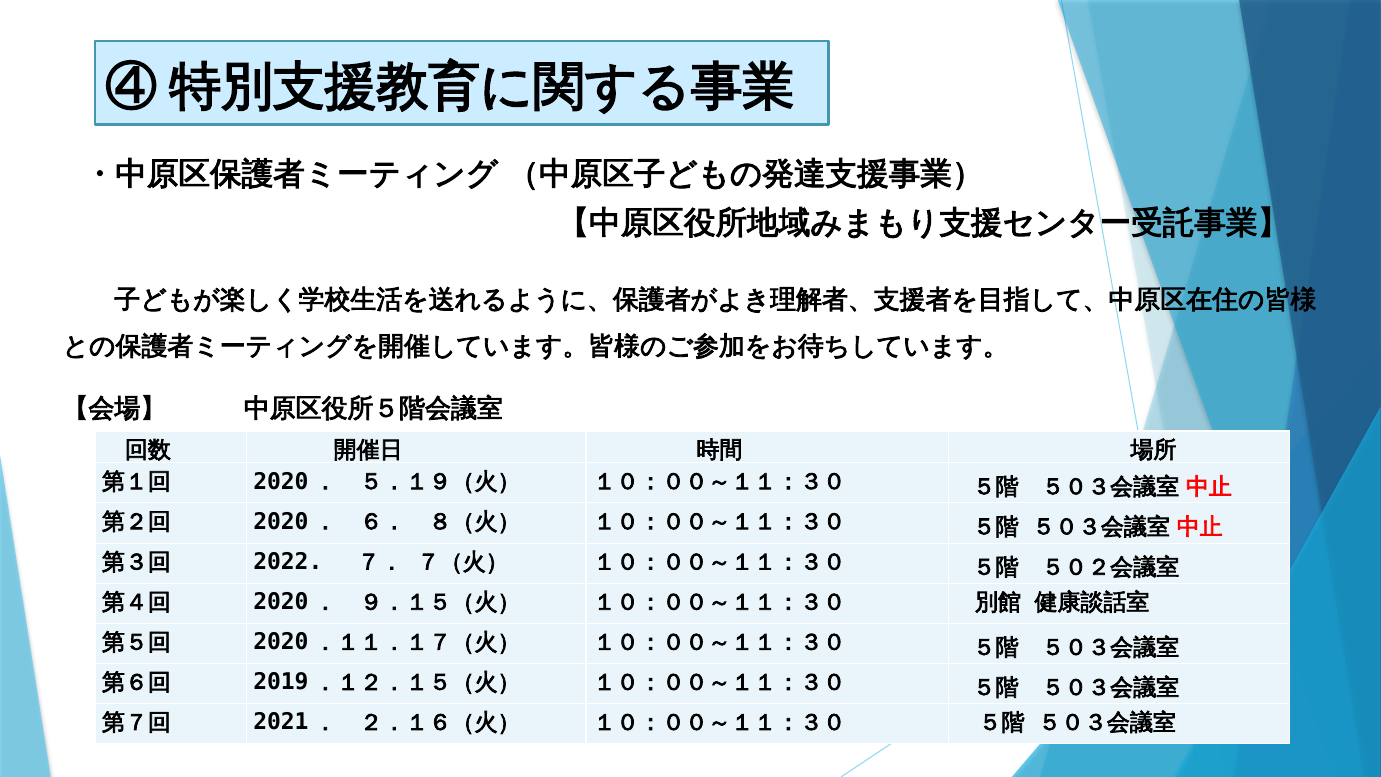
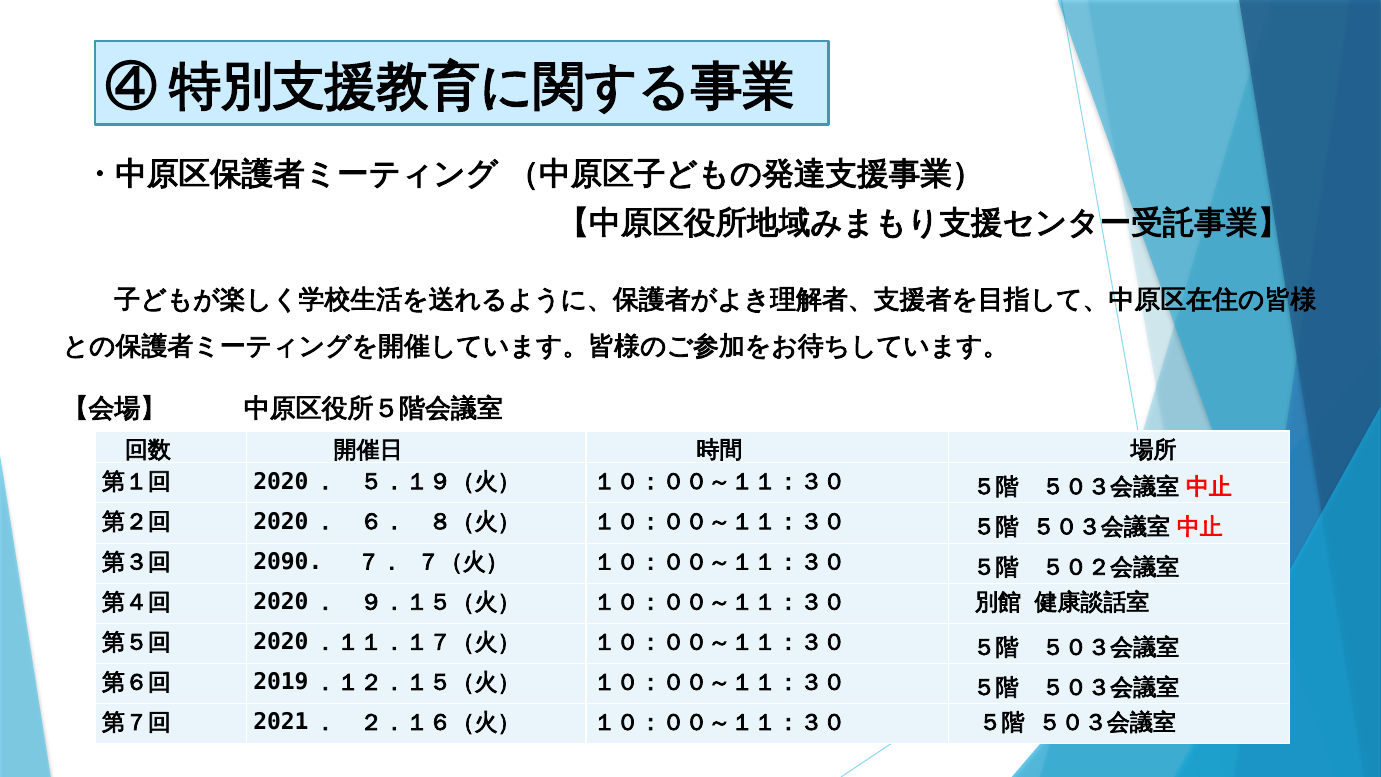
2022: 2022 -> 2090 (288, 562)
